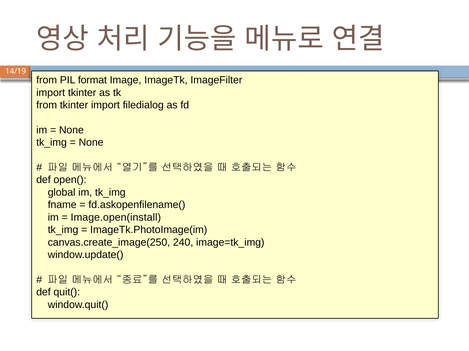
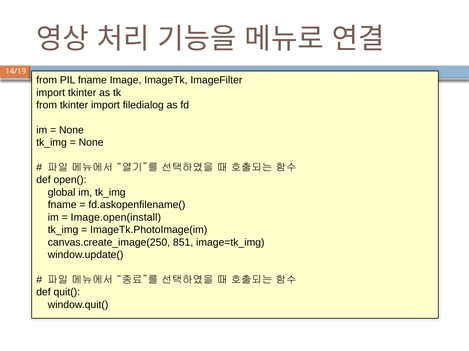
PIL format: format -> fname (92, 80)
240: 240 -> 851 (183, 243)
